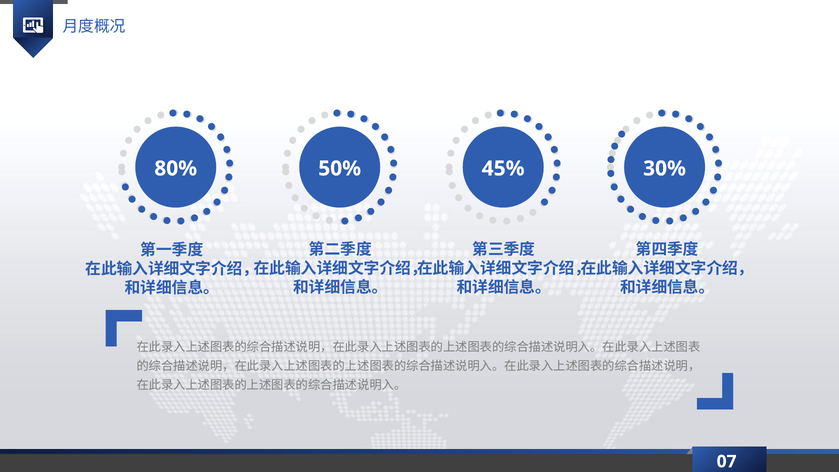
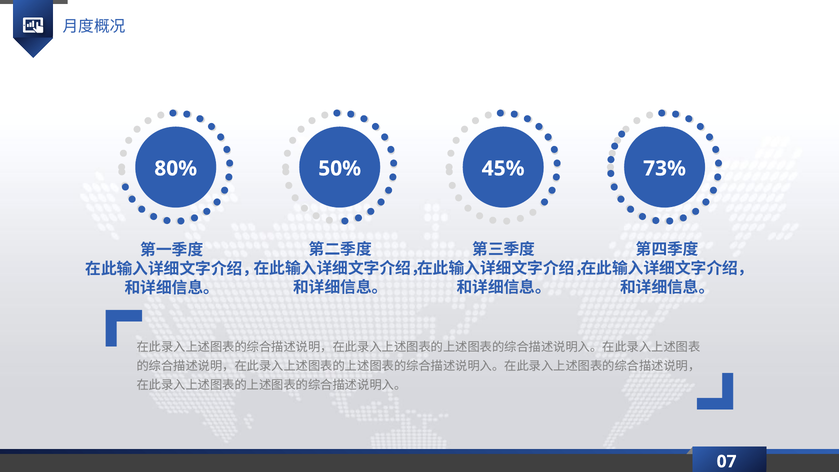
30%: 30% -> 73% (665, 168)
